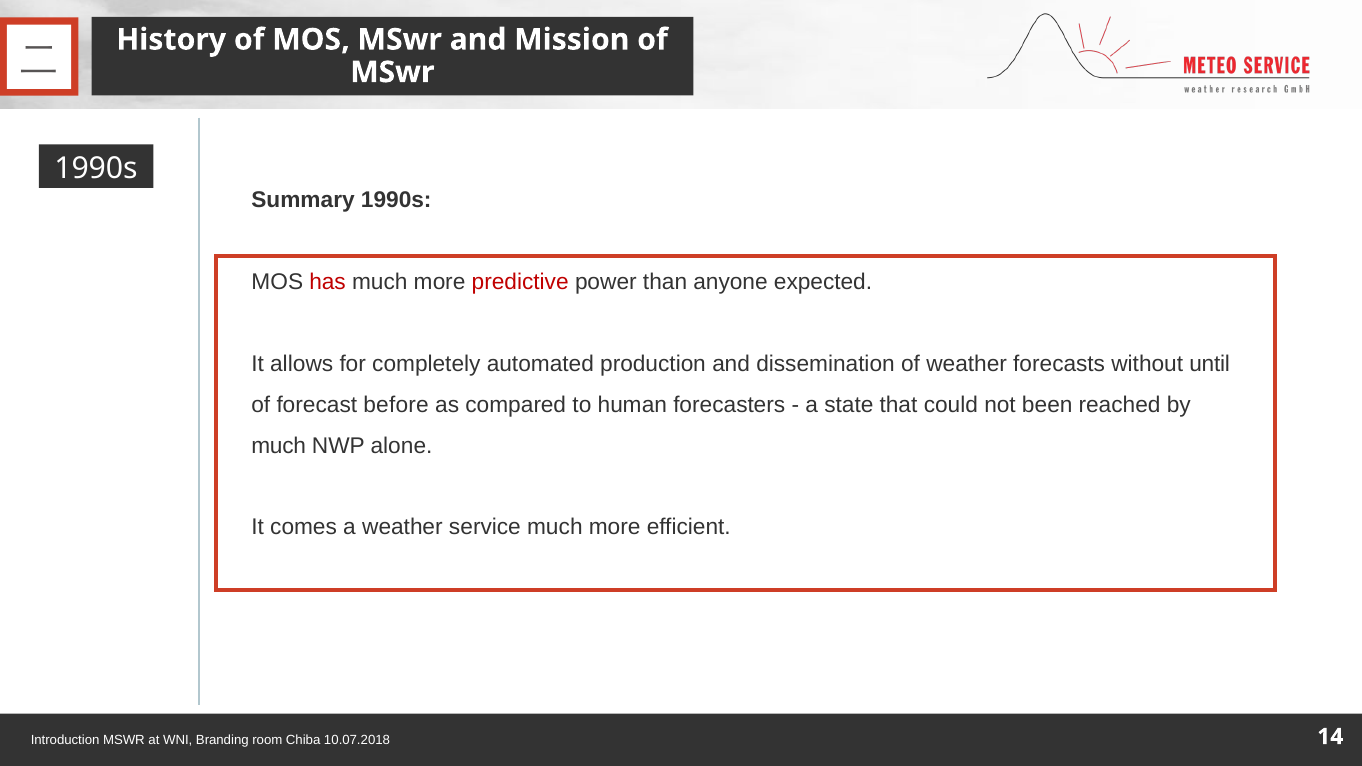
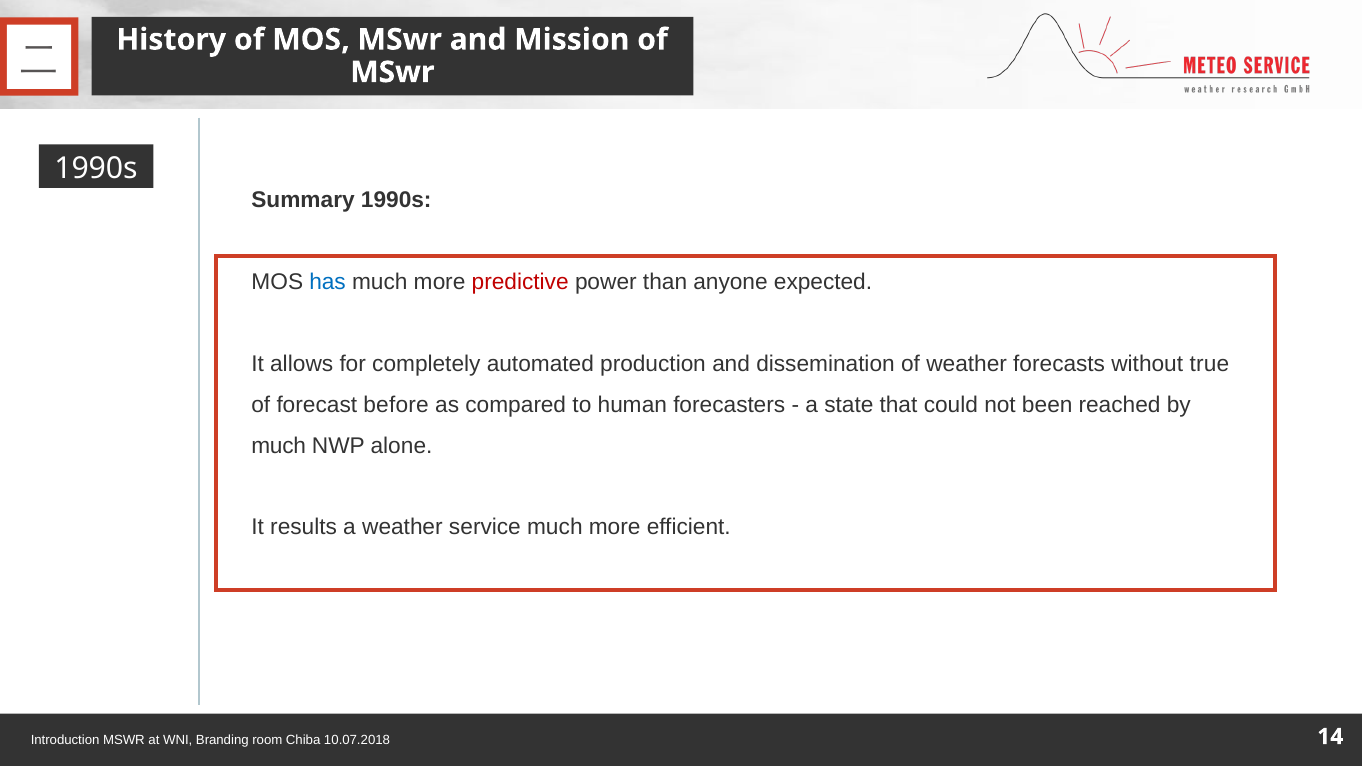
has colour: red -> blue (328, 282)
until: until -> true (1209, 364)
comes: comes -> results (304, 527)
